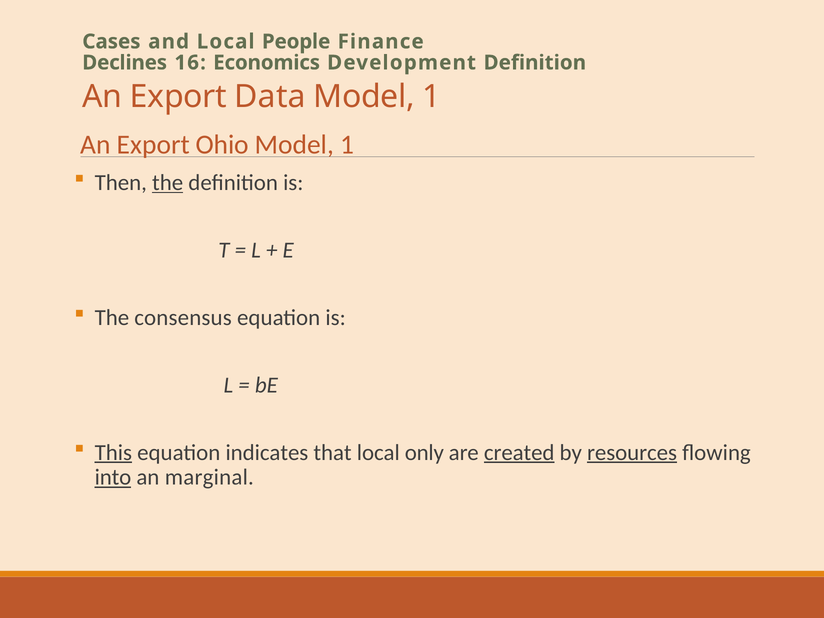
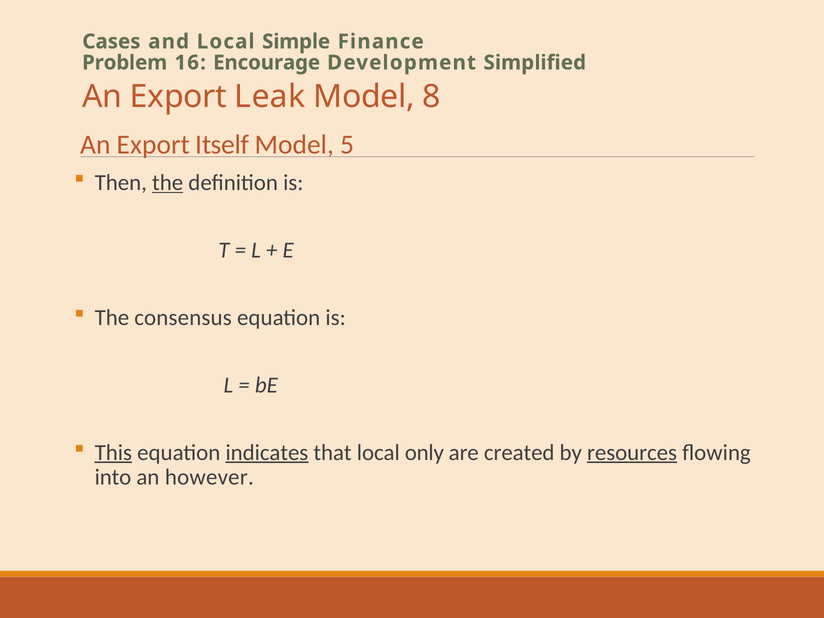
People: People -> Simple (296, 42)
Declines: Declines -> Problem (125, 63)
Economics: Economics -> Encourage (267, 63)
Development Definition: Definition -> Simplified (535, 63)
Data: Data -> Leak (270, 97)
1: 1 -> 8 (432, 97)
Ohio: Ohio -> Itself (222, 145)
1: 1 -> 5 (347, 145)
indicates underline: none -> present (267, 453)
created underline: present -> none (519, 453)
into underline: present -> none (113, 477)
marginal: marginal -> however (209, 477)
